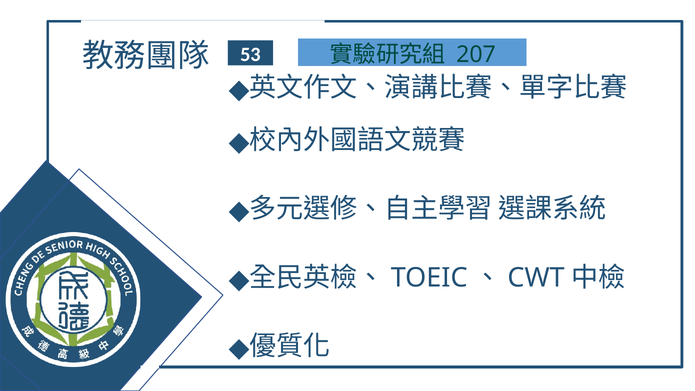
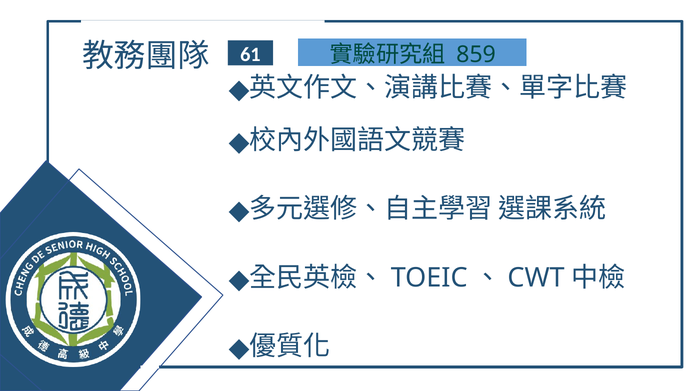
53: 53 -> 61 (250, 55)
207: 207 -> 859 (476, 54)
